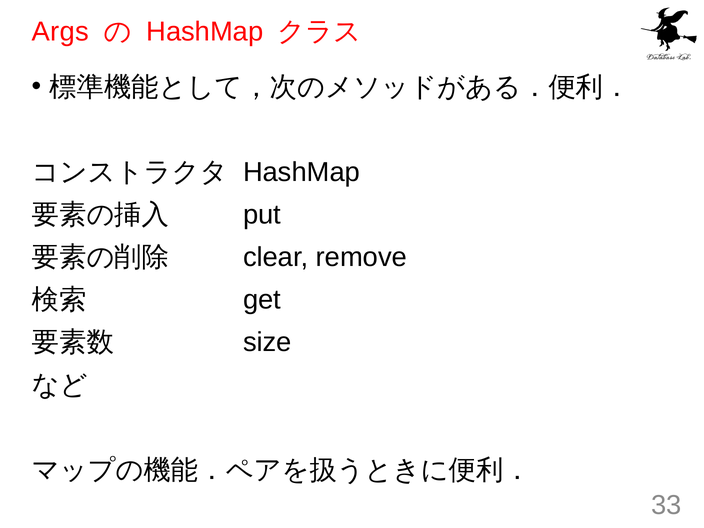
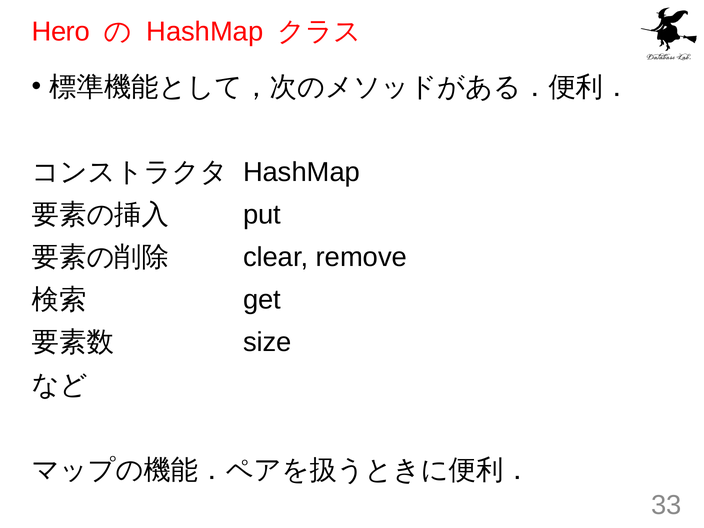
Args: Args -> Hero (61, 32)
